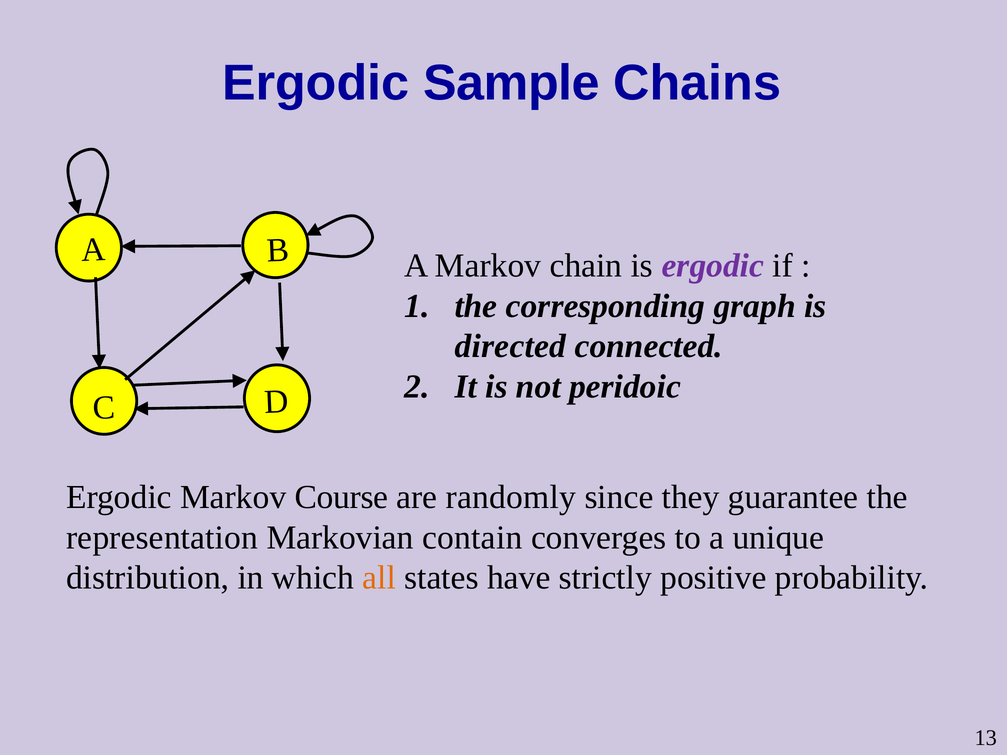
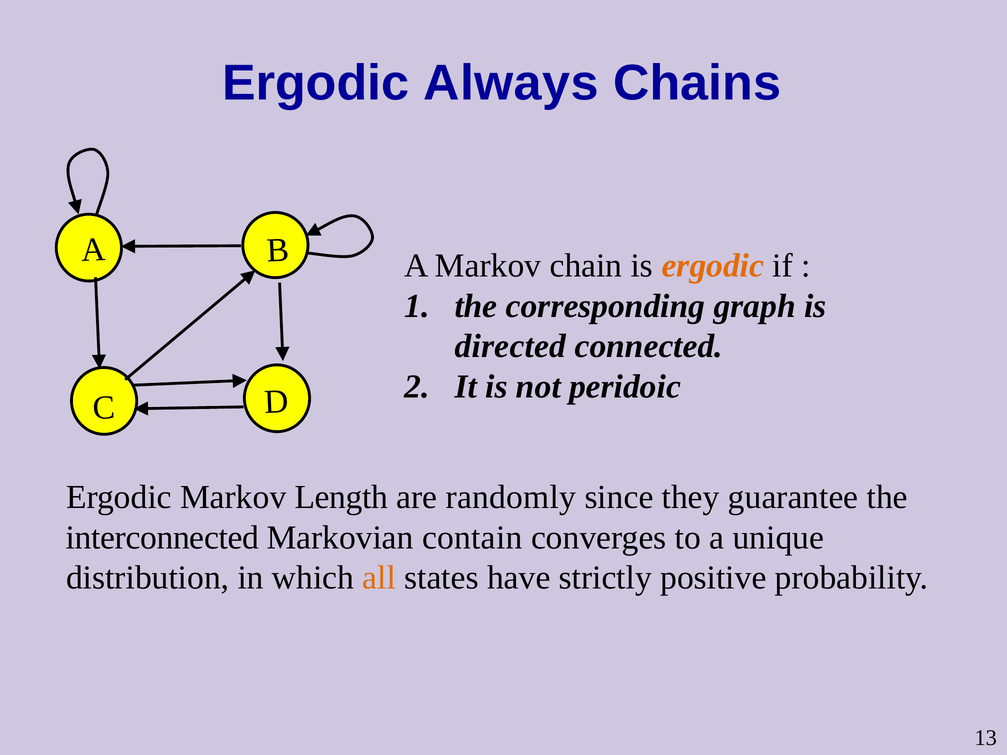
Sample: Sample -> Always (511, 83)
ergodic colour: purple -> orange (713, 266)
Course: Course -> Length (341, 497)
representation: representation -> interconnected (162, 538)
